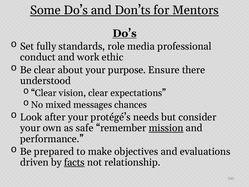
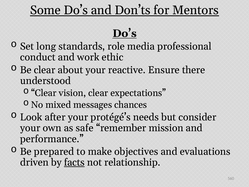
fully: fully -> long (46, 46)
purpose: purpose -> reactive (127, 70)
mission underline: present -> none (166, 128)
